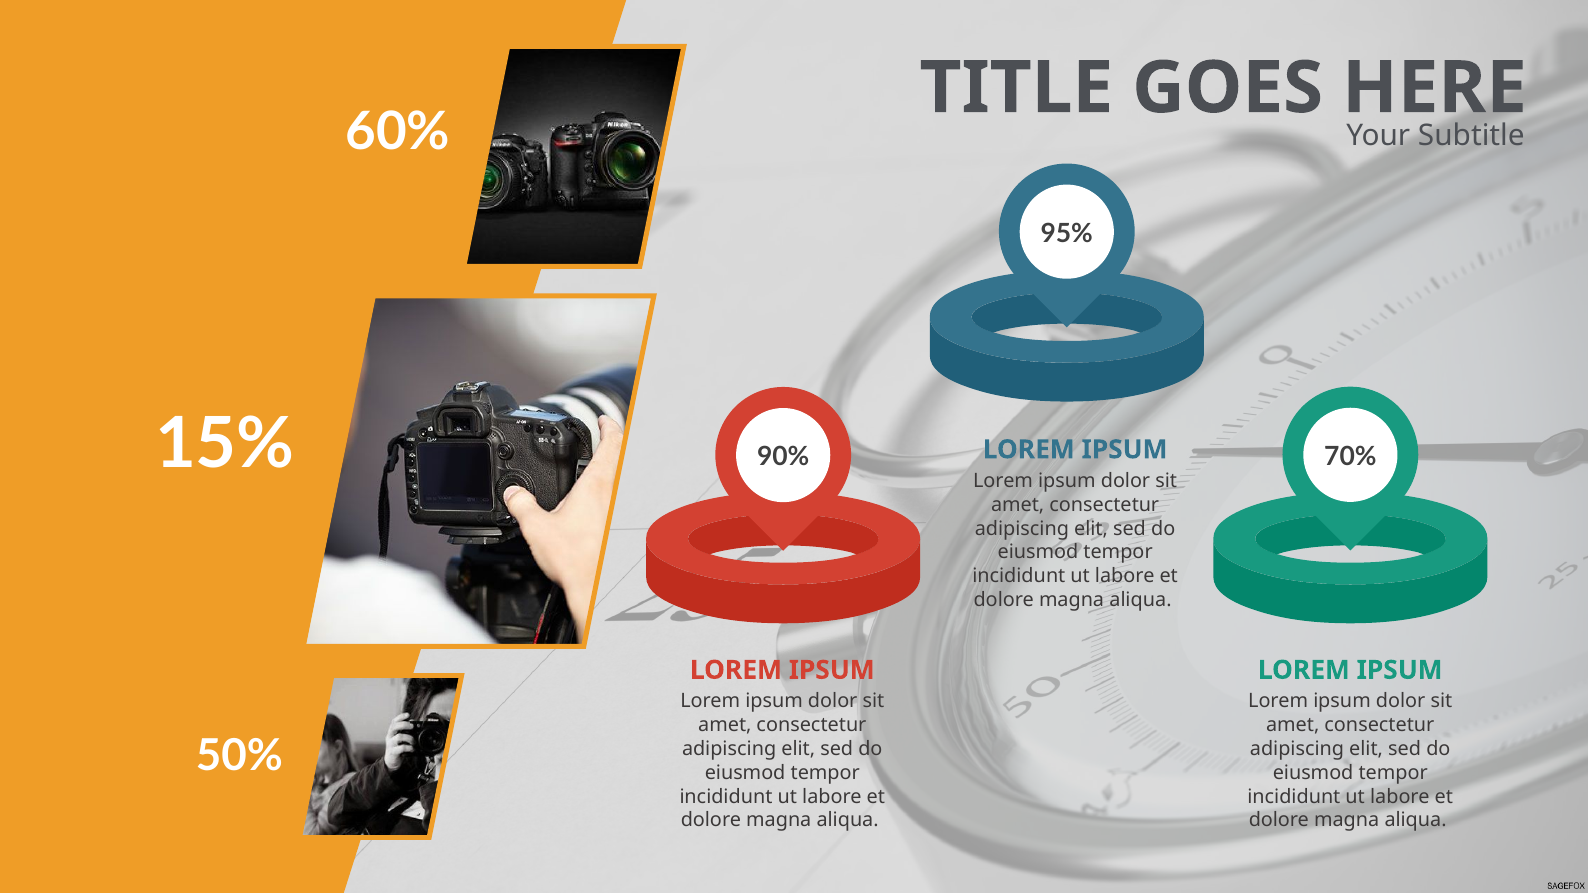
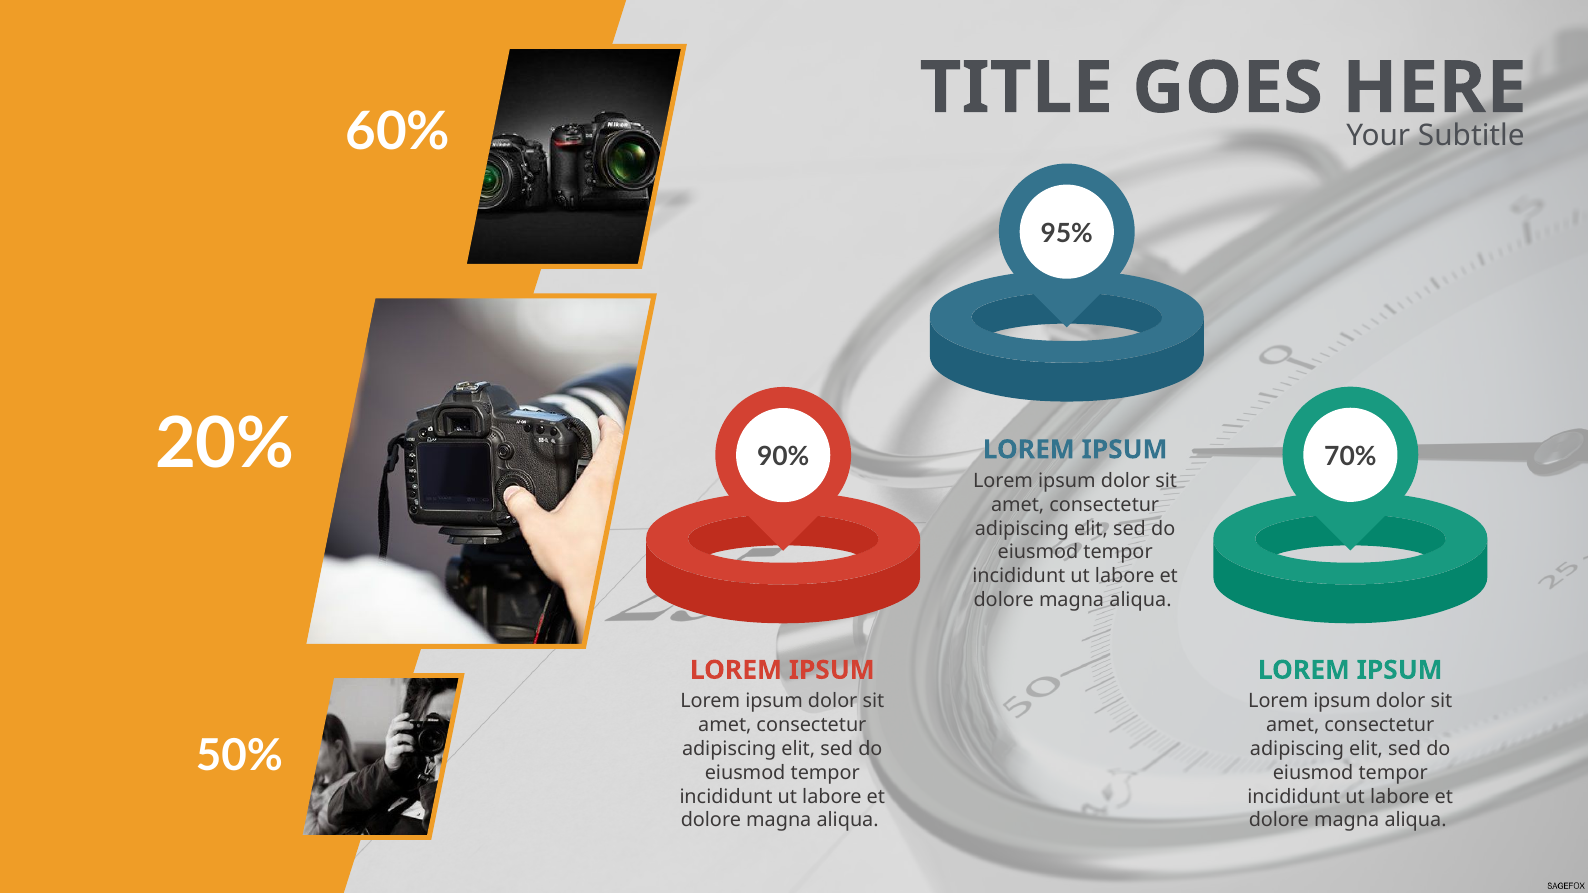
15%: 15% -> 20% (225, 444)
